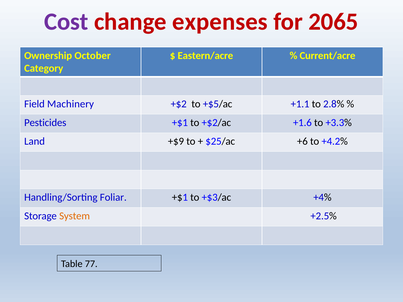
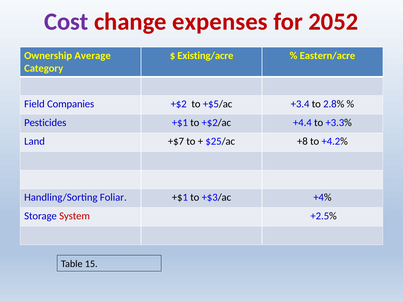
2065: 2065 -> 2052 (333, 22)
October: October -> Average (93, 56)
Eastern/acre: Eastern/acre -> Existing/acre (205, 56)
Current/acre: Current/acre -> Eastern/acre (327, 56)
Machinery: Machinery -> Companies (71, 104)
+1.1: +1.1 -> +3.4 (300, 104)
+1.6: +1.6 -> +4.4 (302, 123)
+$9: +$9 -> +$7 (176, 142)
+6: +6 -> +8 (302, 142)
System colour: orange -> red (75, 216)
77: 77 -> 15 (91, 264)
